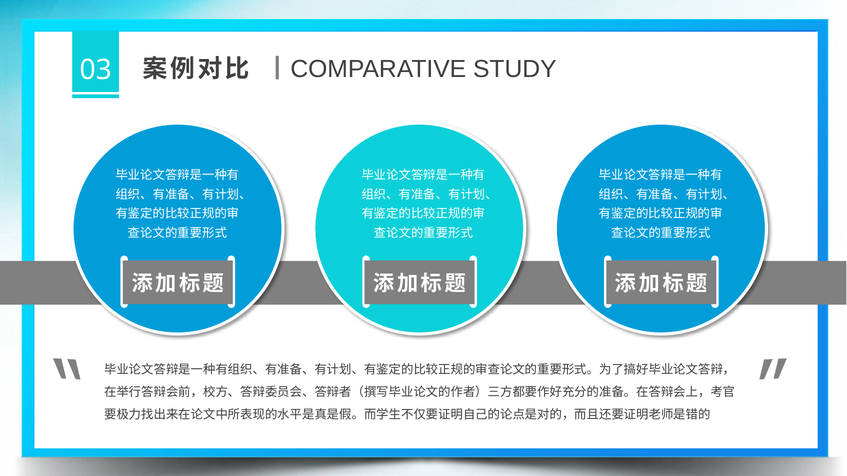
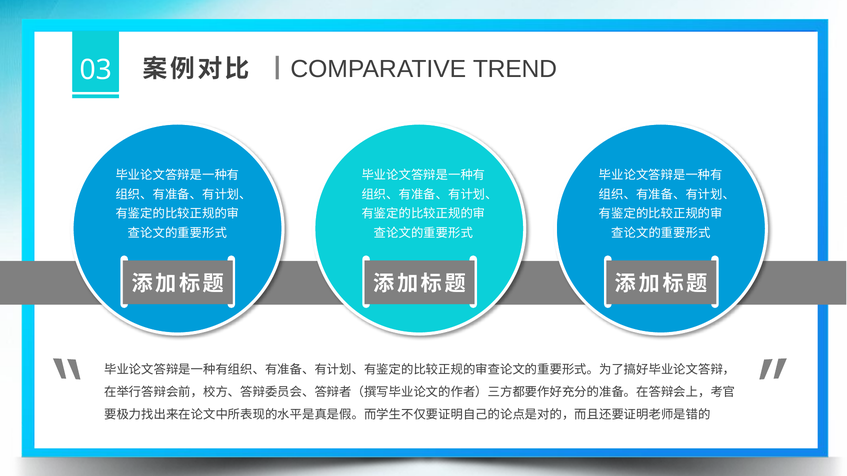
STUDY: STUDY -> TREND (515, 69)
